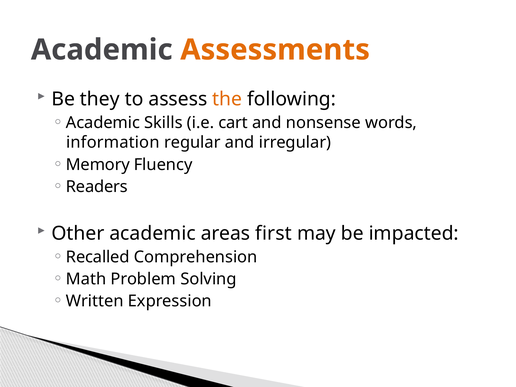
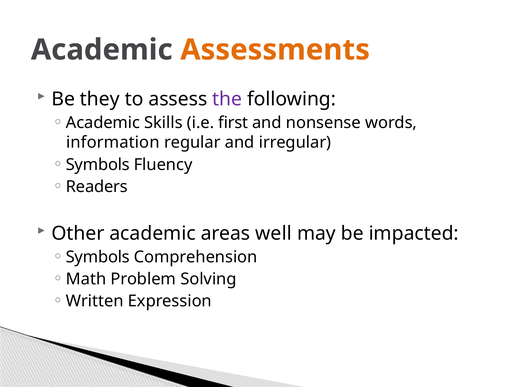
the colour: orange -> purple (227, 99)
cart: cart -> first (233, 123)
Memory: Memory -> Symbols (98, 165)
first: first -> well (274, 233)
Recalled: Recalled -> Symbols (98, 257)
